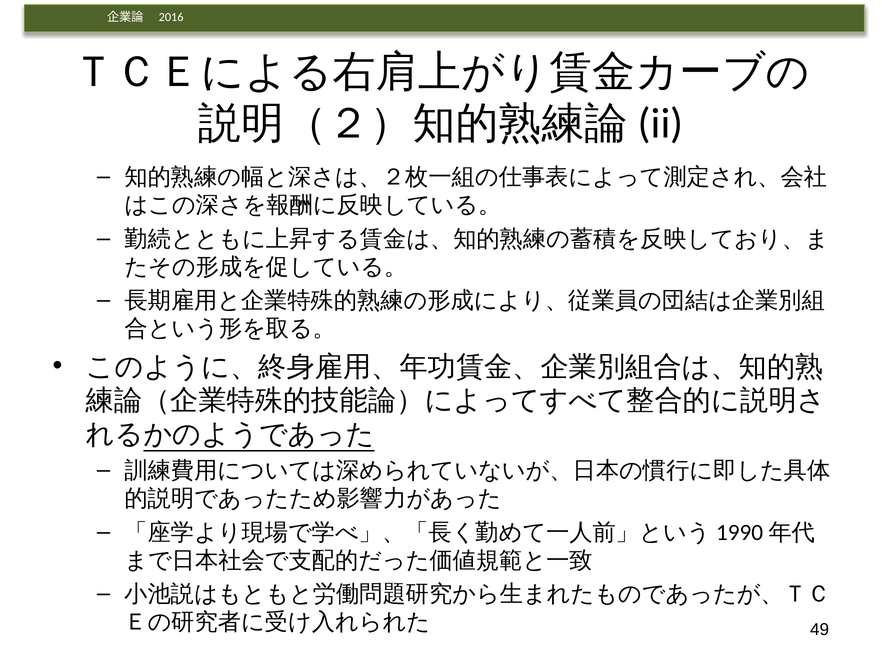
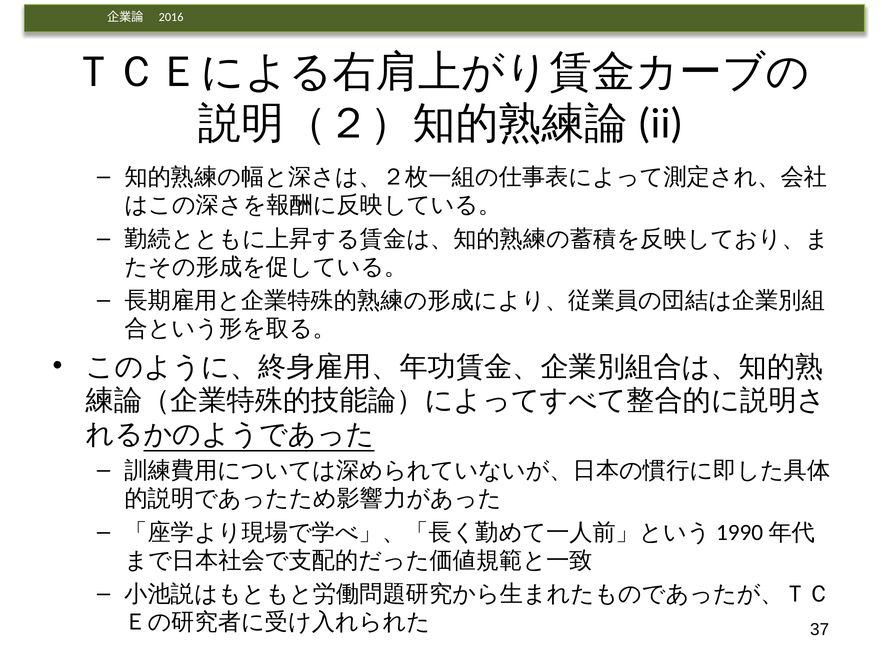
49: 49 -> 37 (820, 629)
